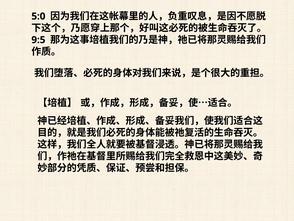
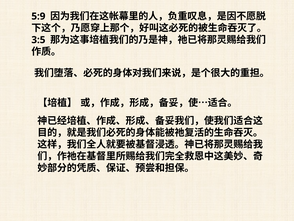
5:0: 5:0 -> 5:9 (38, 16)
9:5: 9:5 -> 3:5 (38, 40)
